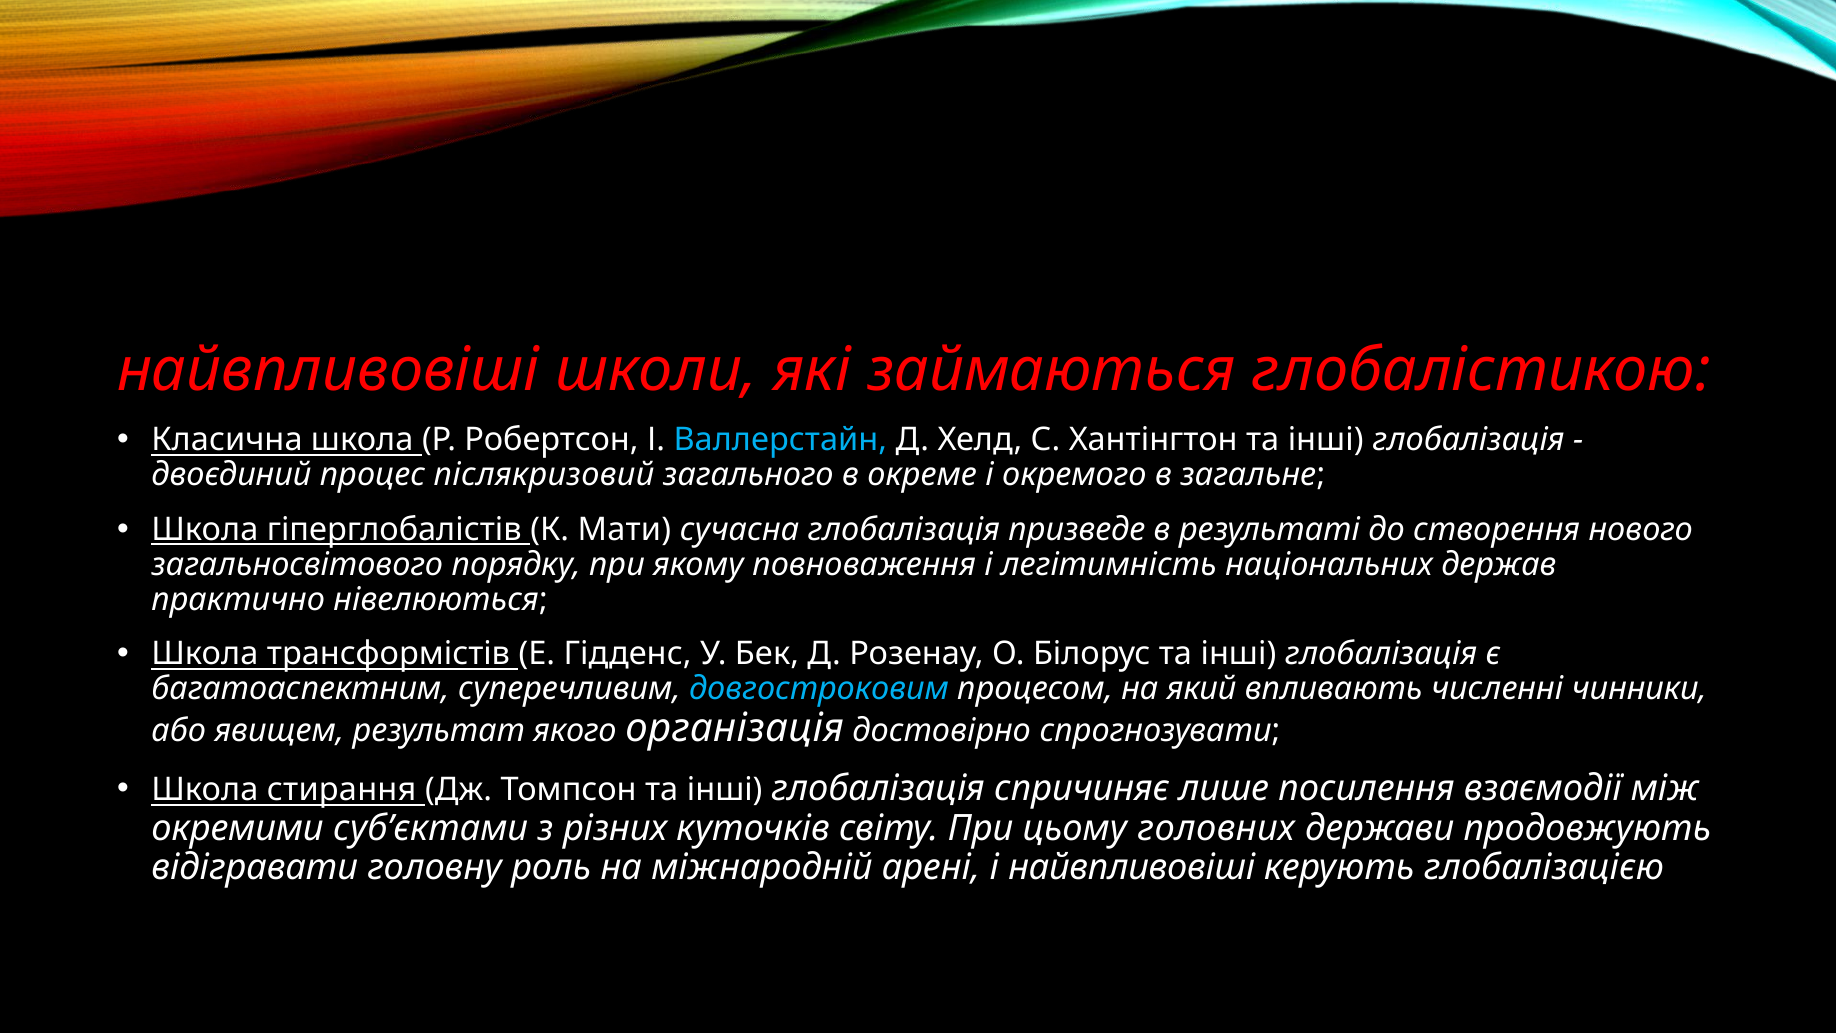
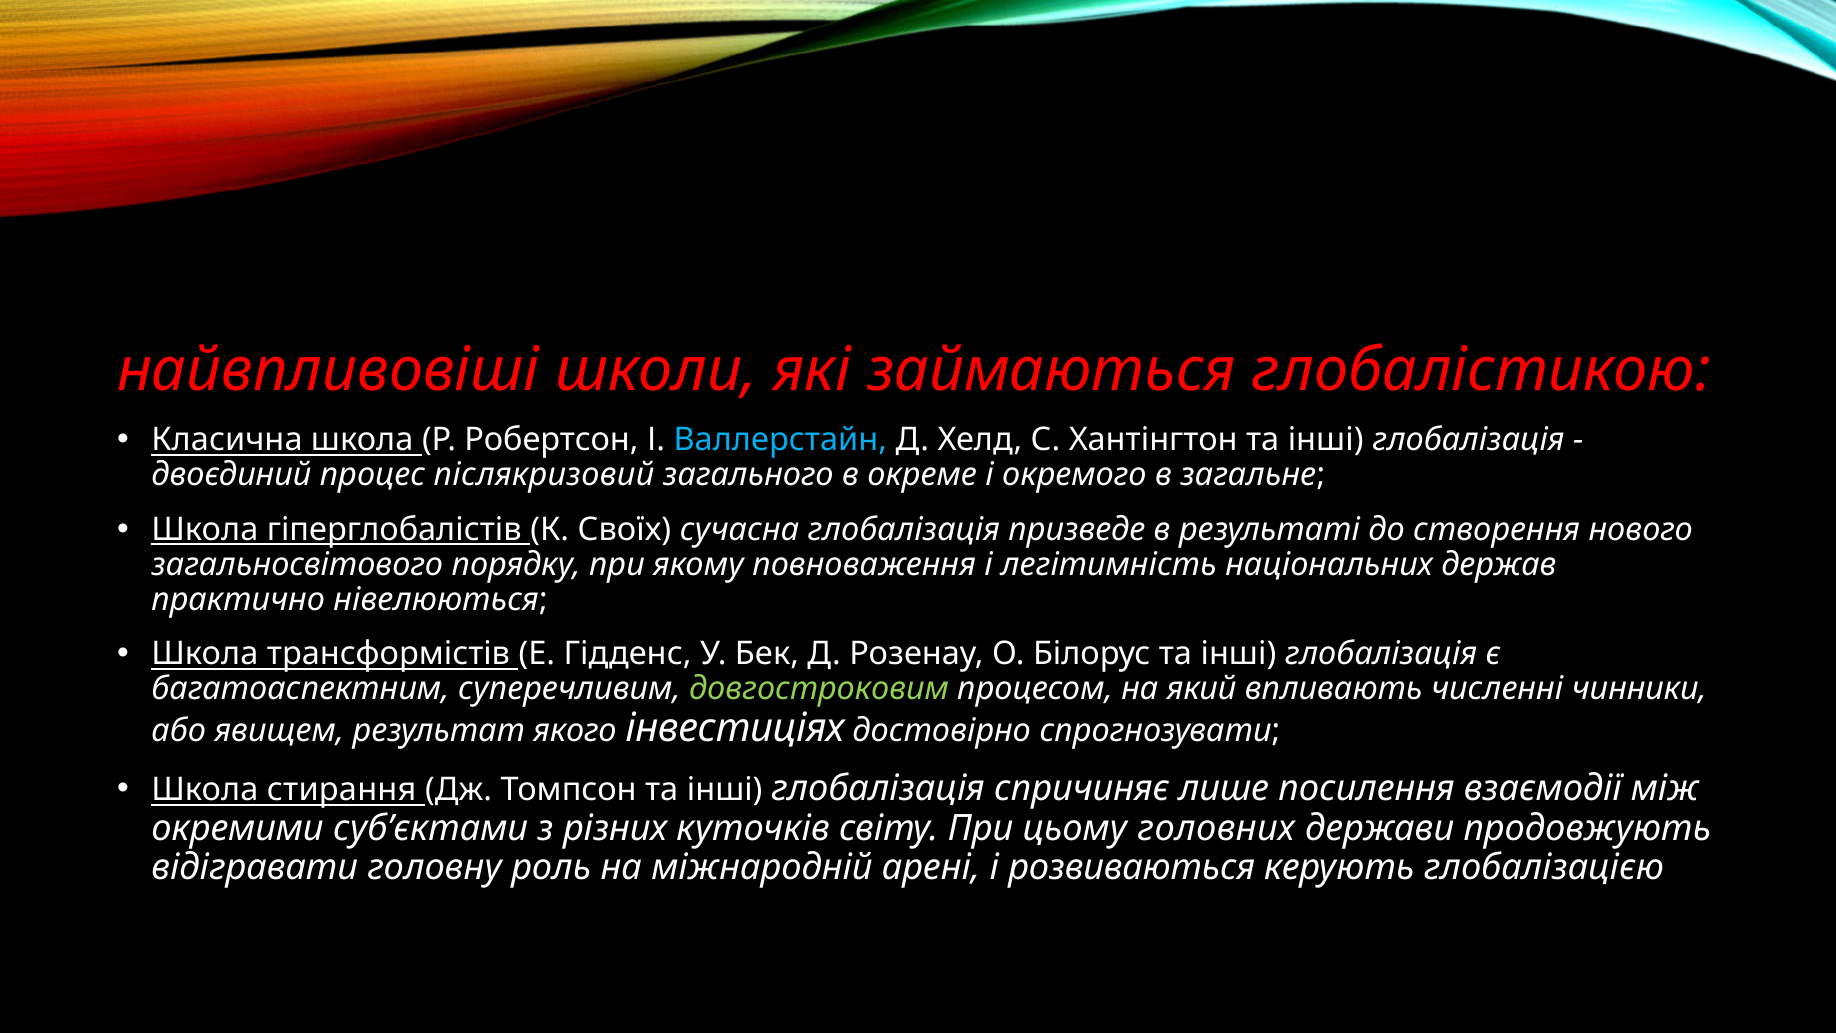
Мати: Мати -> Своїх (624, 529)
довгостроковим colour: light blue -> light green (819, 689)
організація: організація -> інвестиціях (735, 728)
і найвпливовіші: найвпливовіші -> розвиваються (1132, 867)
